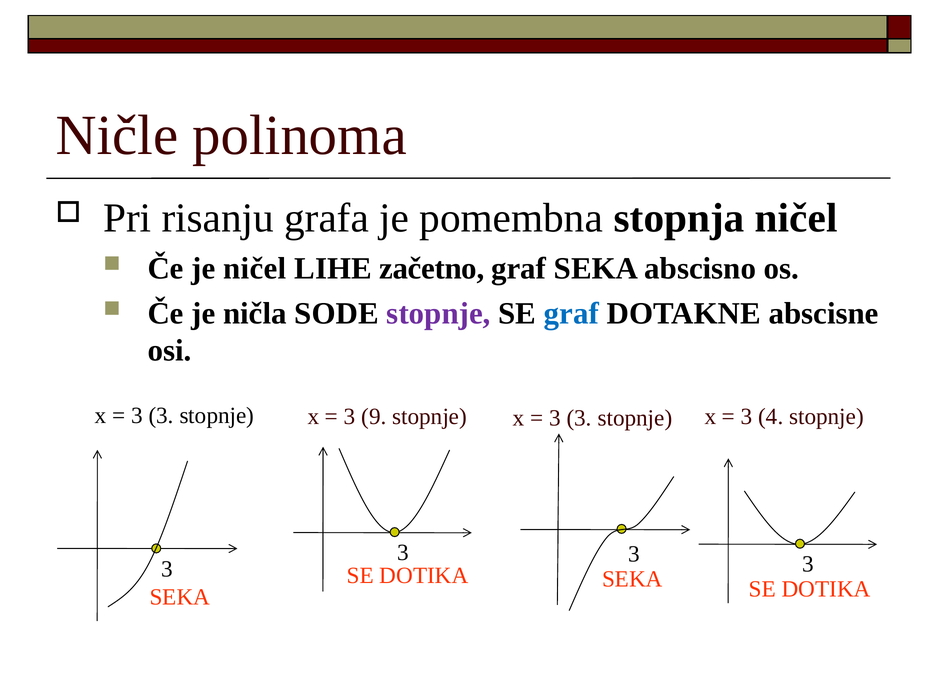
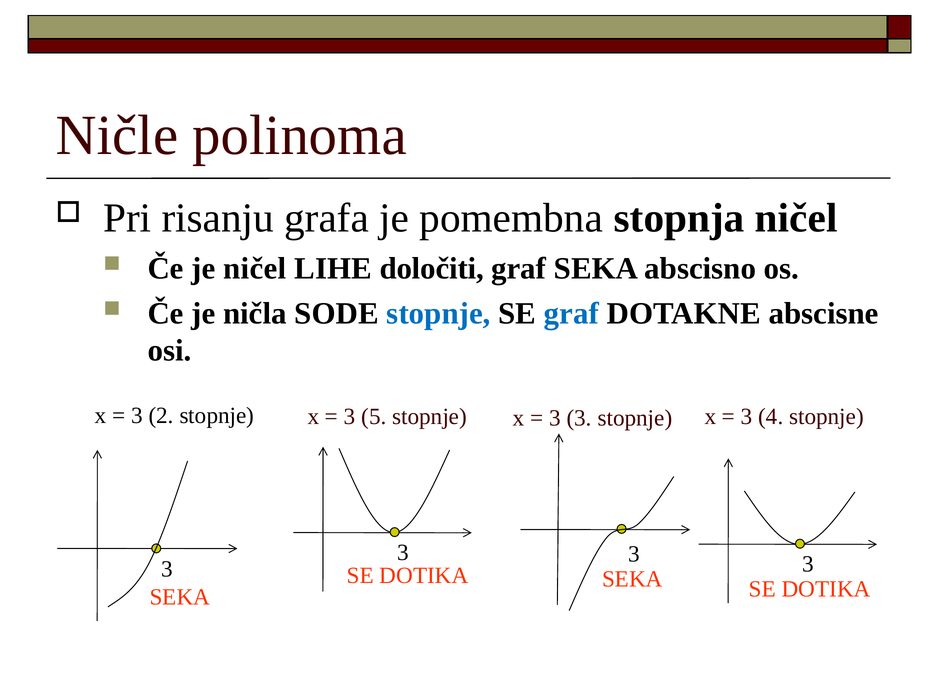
začetno: začetno -> določiti (432, 269)
stopnje colour: purple -> blue (439, 313)
3: 3 -> 2 (161, 416)
9: 9 -> 5 (374, 417)
